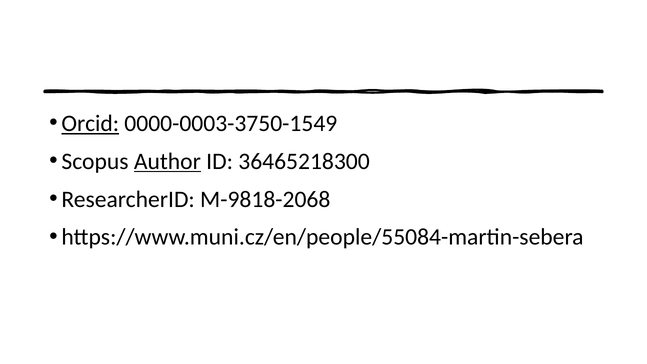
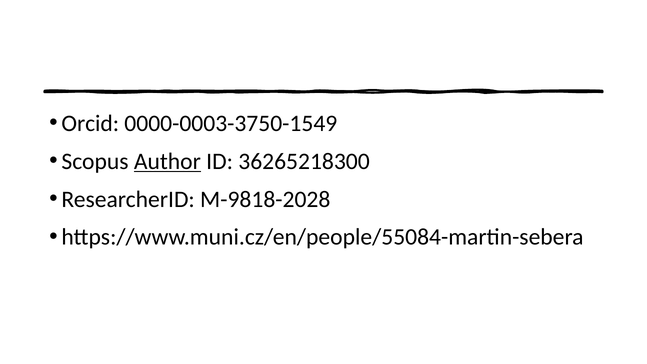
Orcid underline: present -> none (90, 123)
36465218300: 36465218300 -> 36265218300 (304, 161)
M-9818-2068: M-9818-2068 -> M-9818-2028 (265, 199)
